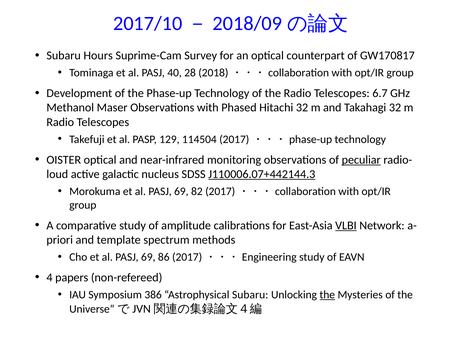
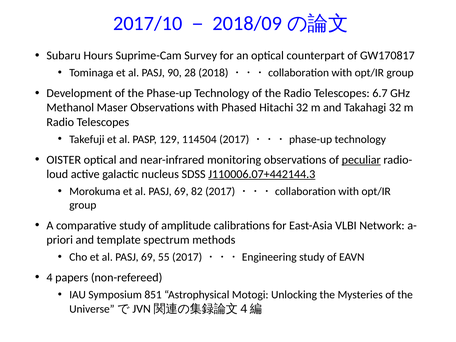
40: 40 -> 90 (175, 73)
VLBI underline: present -> none (346, 225)
86: 86 -> 55 (164, 257)
386: 386 -> 851 (153, 295)
Astrophysical Subaru: Subaru -> Motogi (250, 295)
the underline: present -> none (327, 295)
